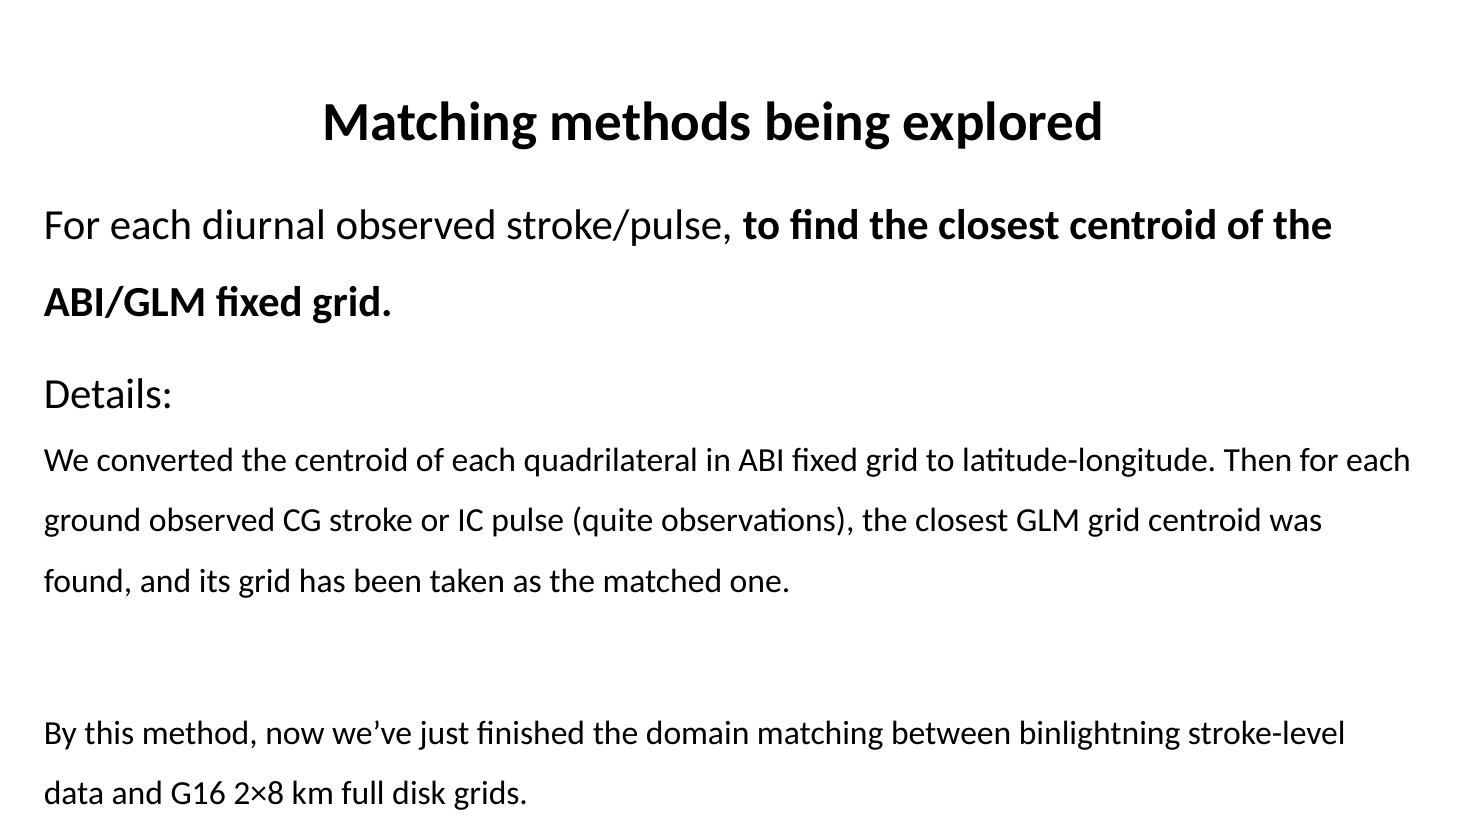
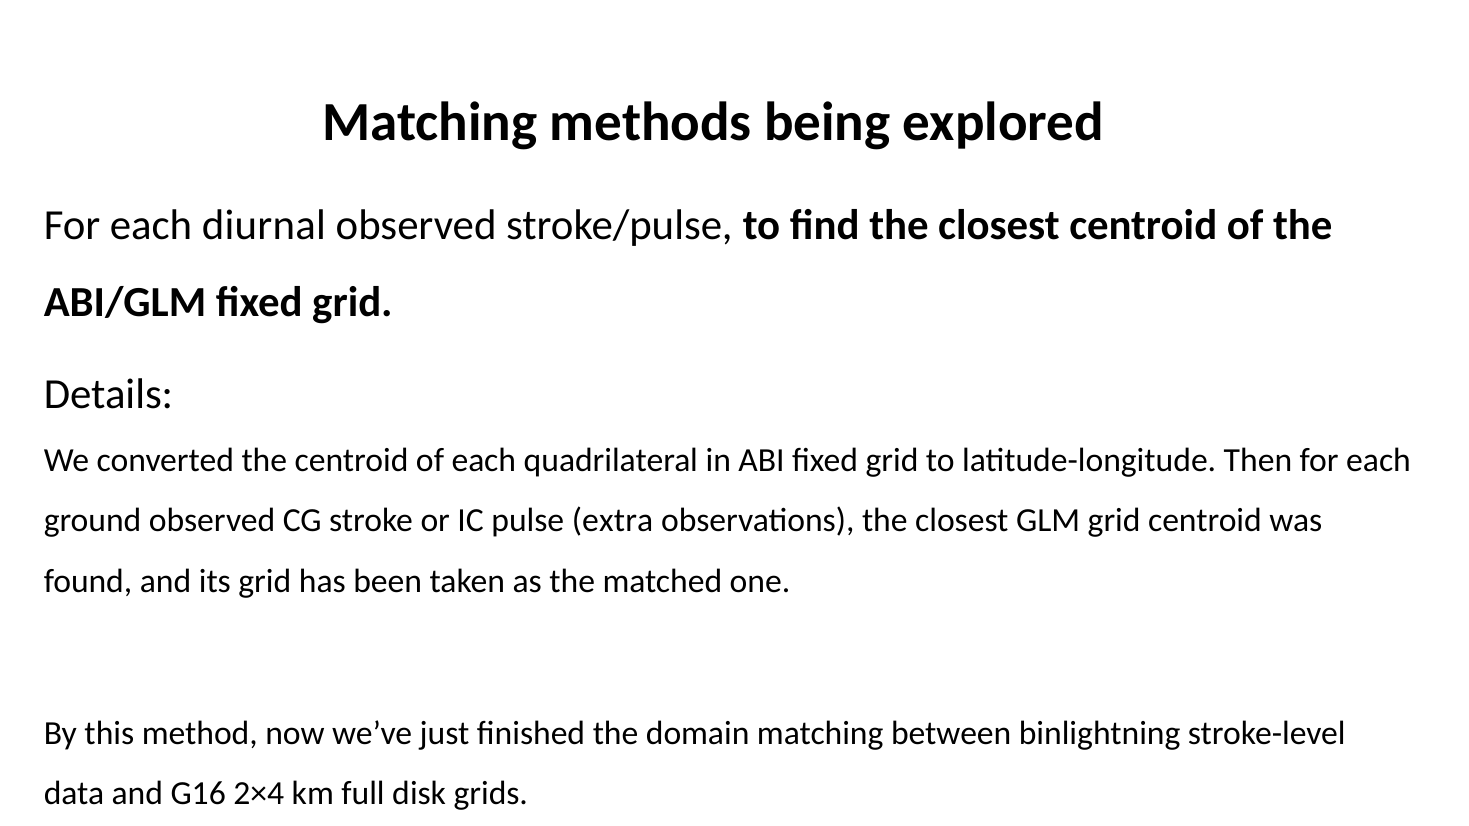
quite: quite -> extra (613, 521)
2×8: 2×8 -> 2×4 (259, 794)
